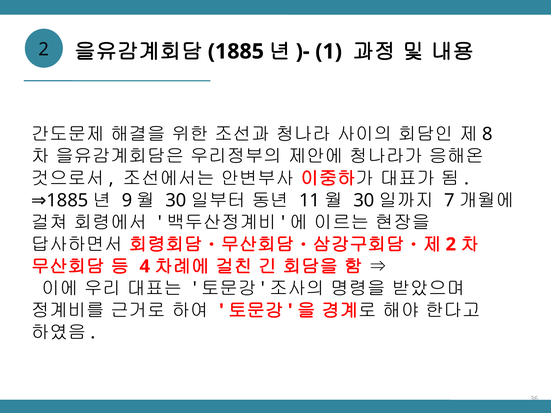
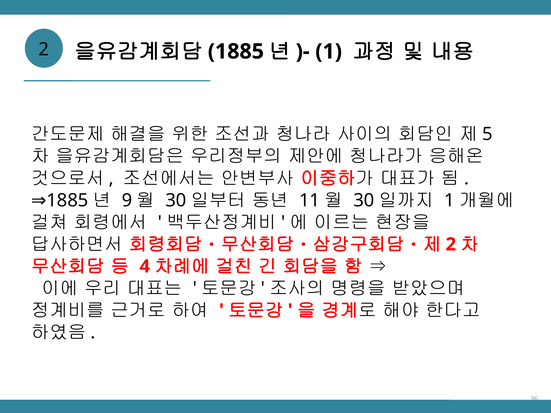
8: 8 -> 5 (488, 134)
7: 7 -> 1 (449, 200)
